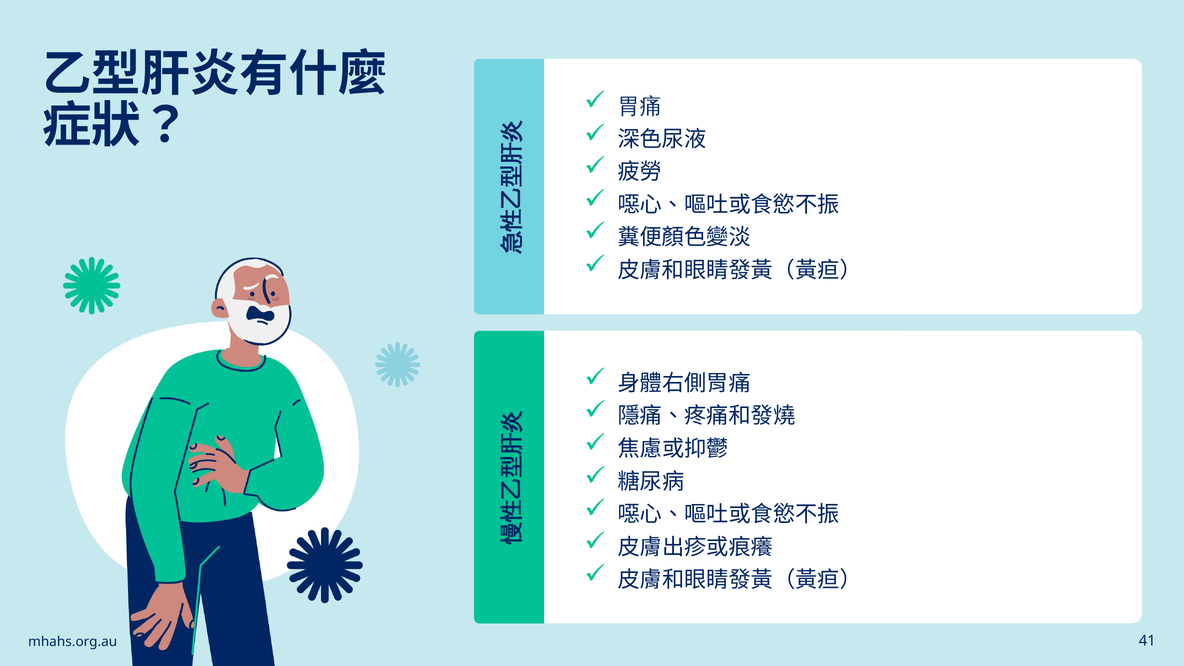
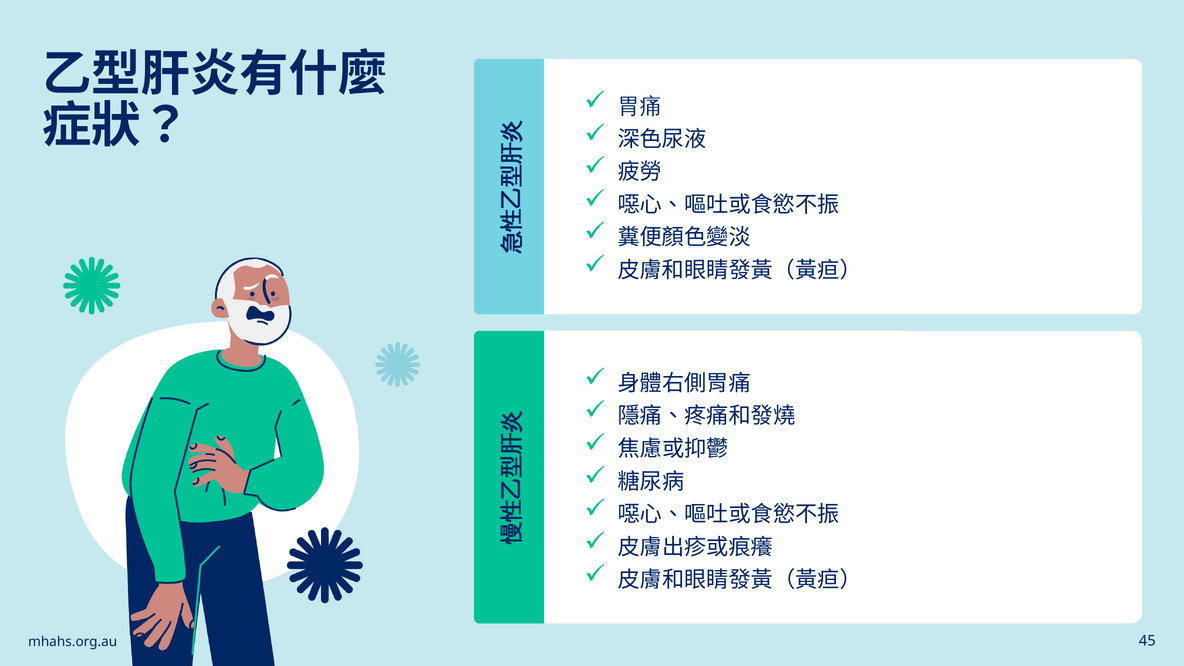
41: 41 -> 45 (1147, 641)
